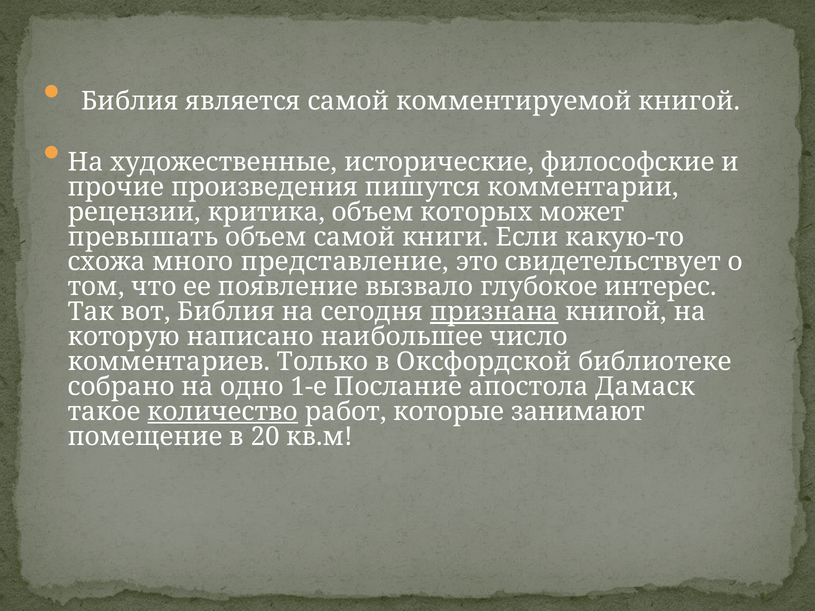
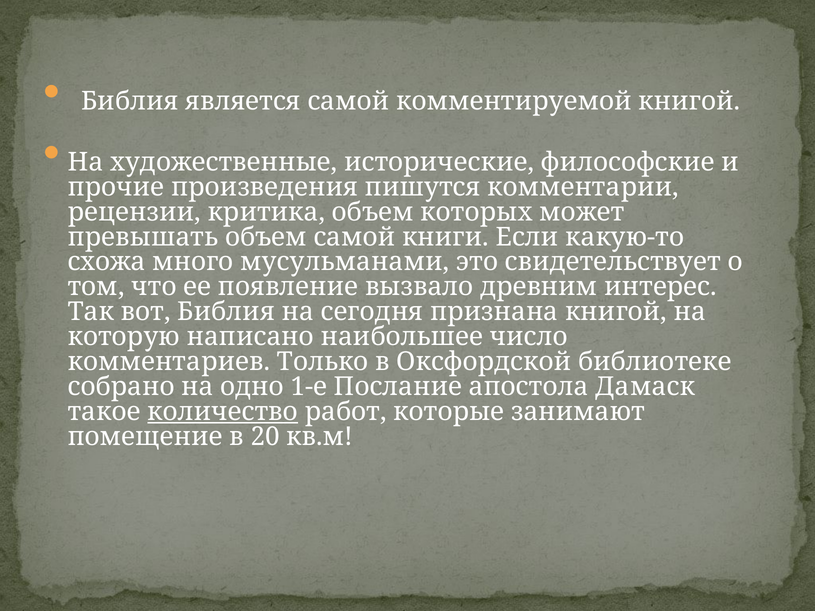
представление: представление -> мусульманами (345, 262)
глубокое: глубокое -> древним (539, 287)
признана underline: present -> none (494, 312)
